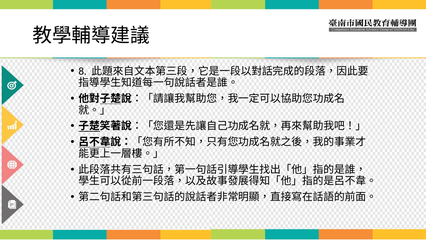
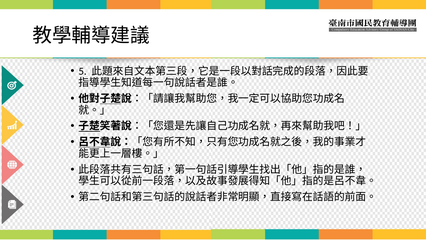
8: 8 -> 5 (83, 71)
